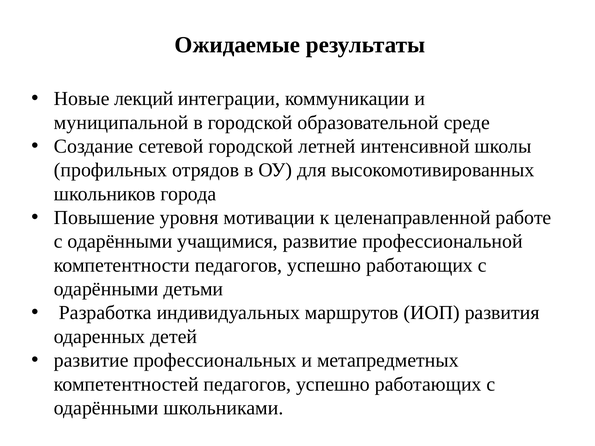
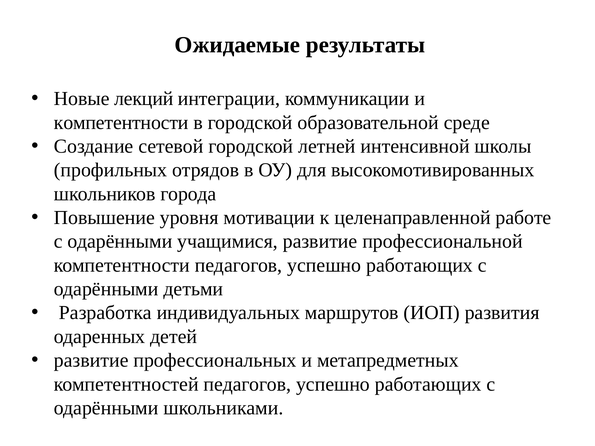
муниципальной: муниципальной -> компетентности (121, 123)
